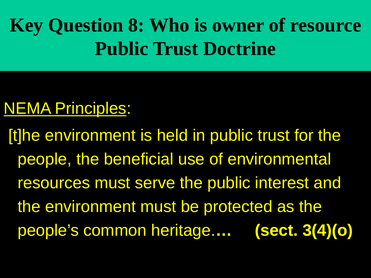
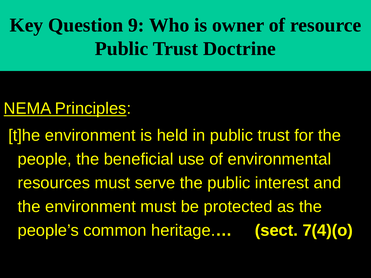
8: 8 -> 9 (136, 25)
3(4)(o: 3(4)(o -> 7(4)(o (328, 231)
